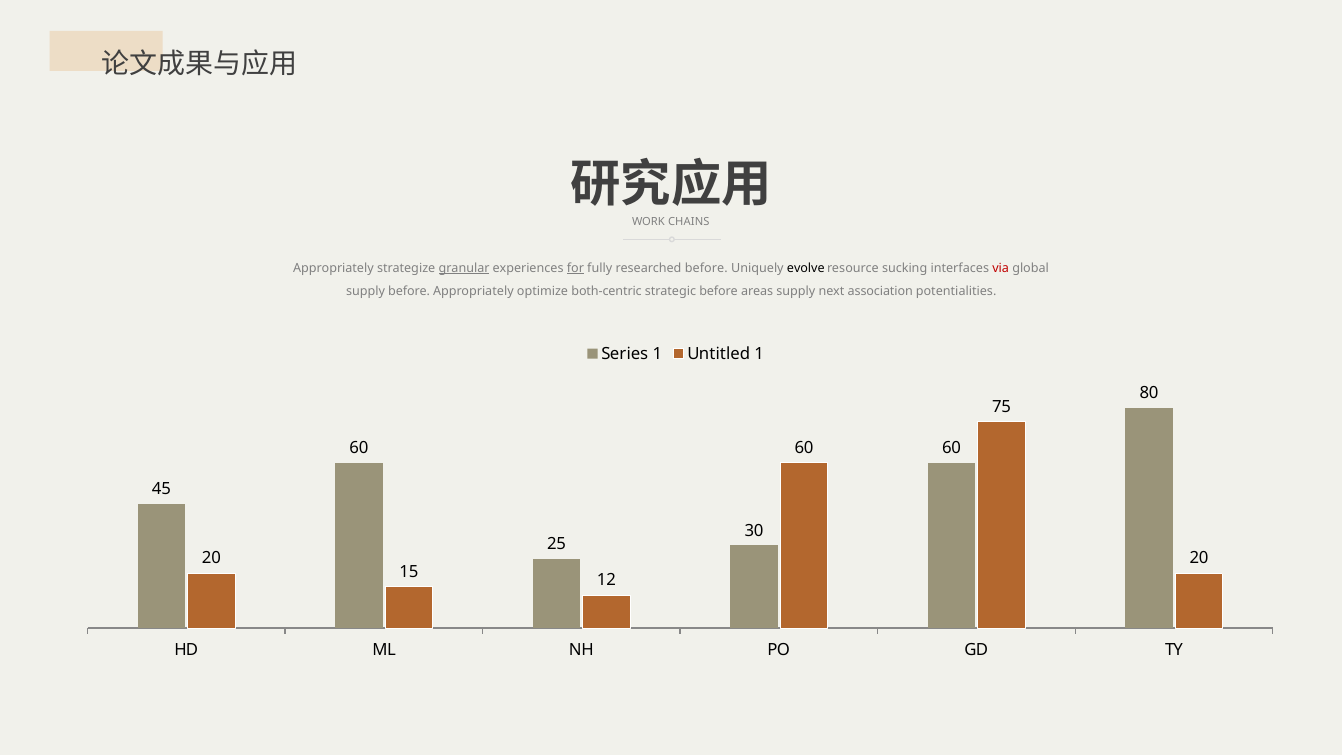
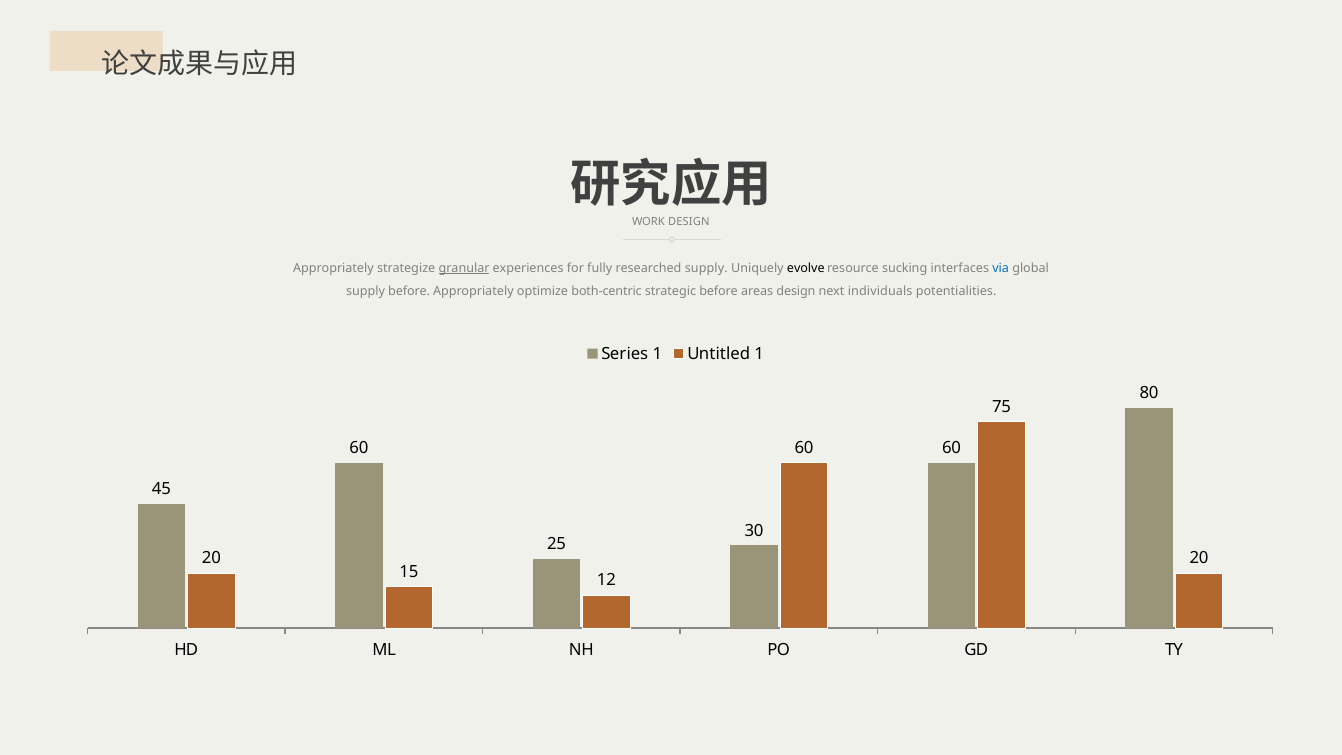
WORK CHAINS: CHAINS -> DESIGN (689, 222)
for underline: present -> none (575, 268)
researched before: before -> supply (706, 268)
via colour: red -> blue (1001, 268)
areas supply: supply -> design (796, 291)
association: association -> individuals (880, 291)
